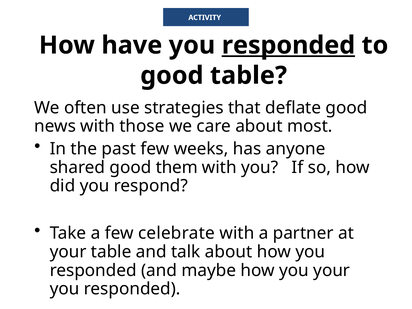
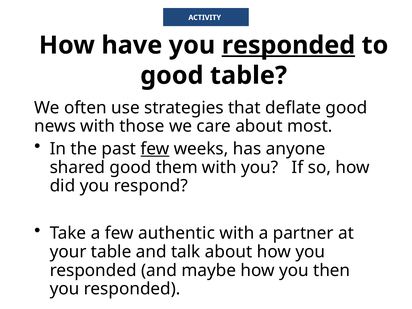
few underline: none -> present (155, 149)
celebrate: celebrate -> authentic (177, 233)
you your: your -> then (332, 270)
